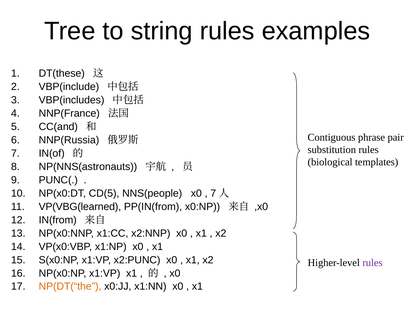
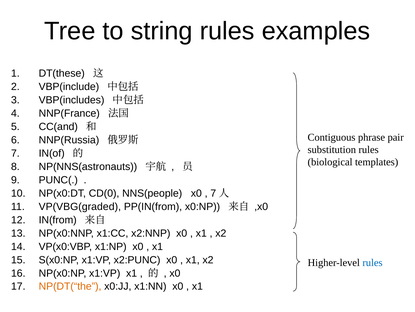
CD(5: CD(5 -> CD(0 (104, 193)
VP(VBG(learned: VP(VBG(learned -> VP(VBG(graded (80, 206)
rules colour: purple -> blue (373, 262)
